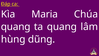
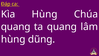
Kìa Maria: Maria -> Hùng (45, 14)
